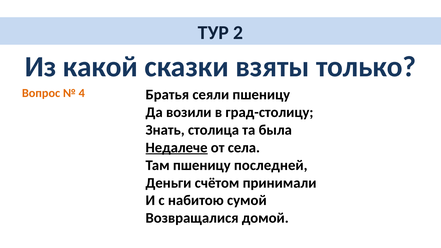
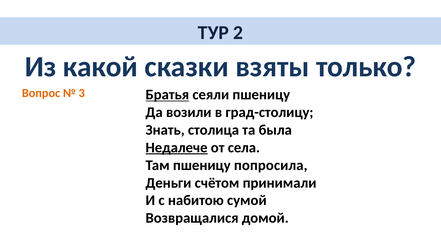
4: 4 -> 3 (82, 93)
Братья underline: none -> present (167, 95)
последней: последней -> попросила (271, 165)
